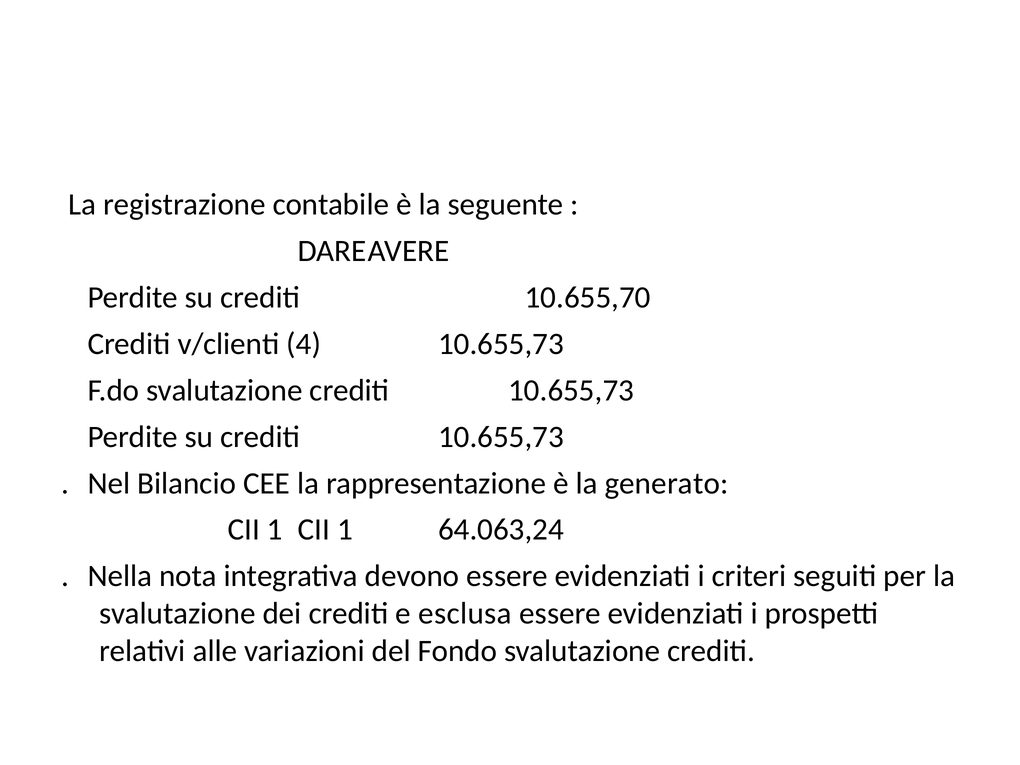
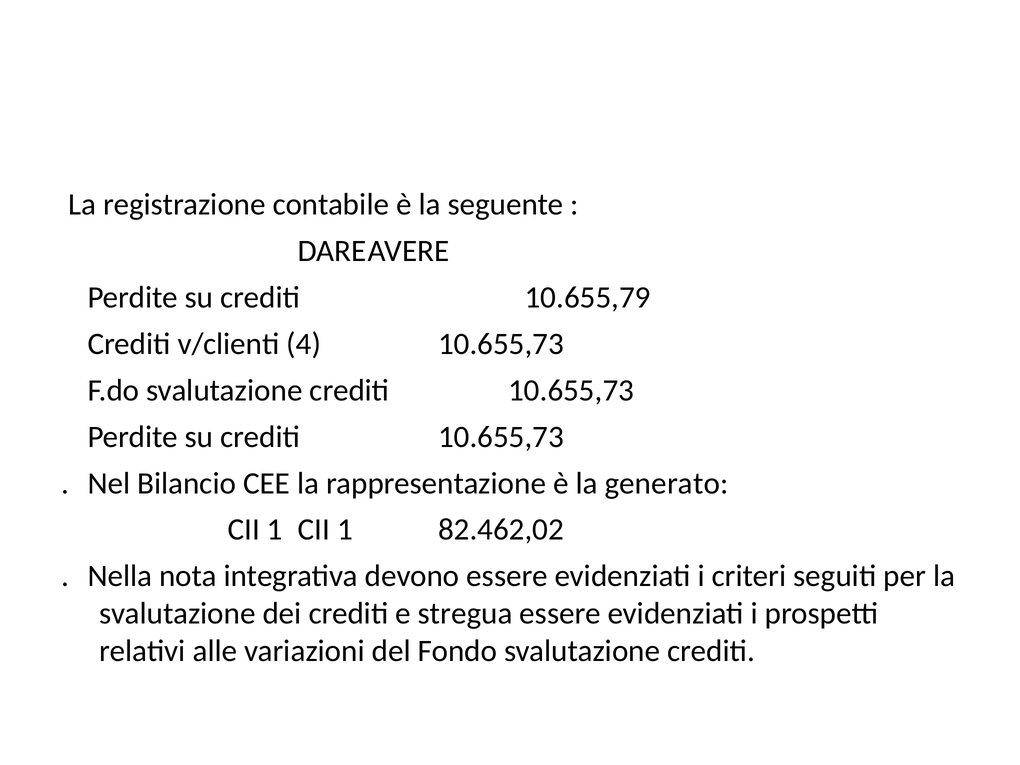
10.655,70: 10.655,70 -> 10.655,79 (588, 297)
64.063,24: 64.063,24 -> 82.462,02 (501, 530)
esclusa: esclusa -> stregua (465, 614)
